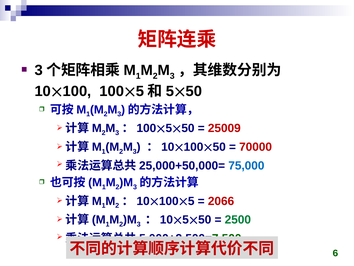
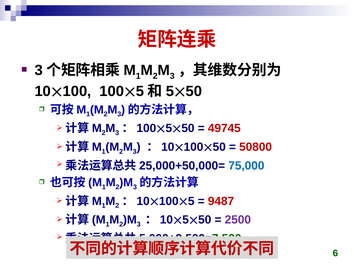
25009: 25009 -> 49745 (224, 128)
70000: 70000 -> 50800 (256, 147)
2066: 2066 -> 9487 (221, 201)
2500 colour: green -> purple (238, 219)
